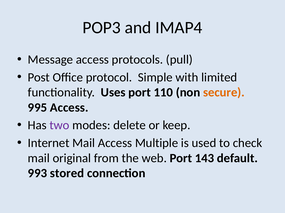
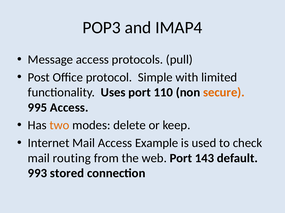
two colour: purple -> orange (60, 126)
Multiple: Multiple -> Example (157, 143)
original: original -> routing (72, 159)
